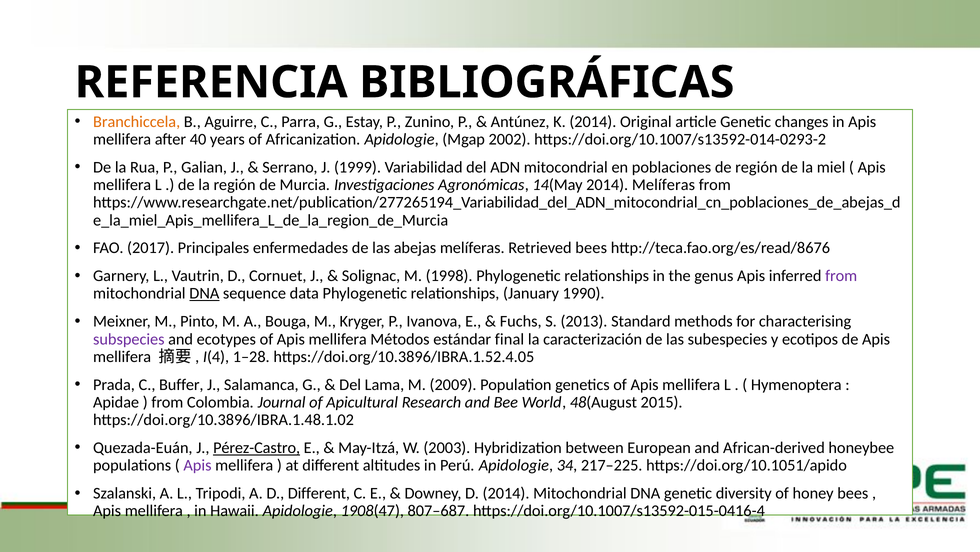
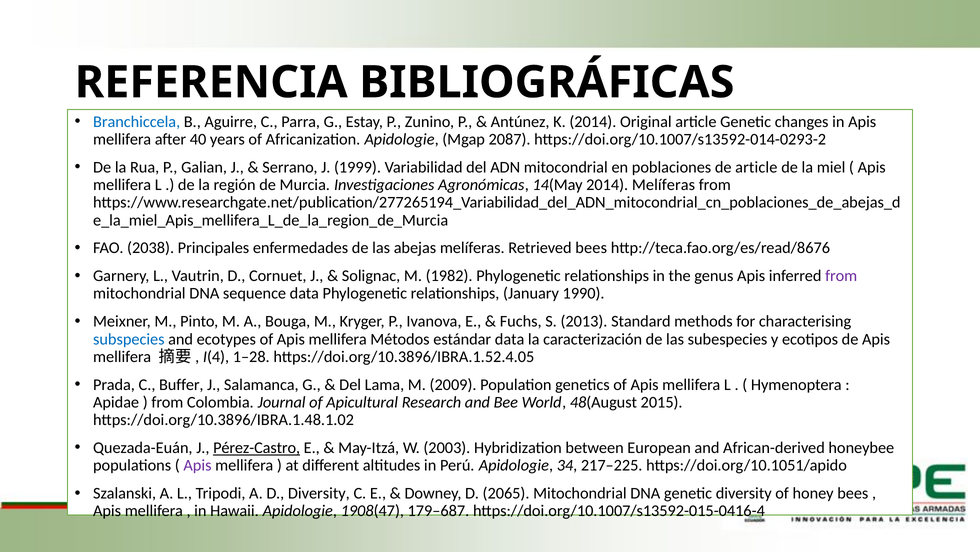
Branchiccela colour: orange -> blue (137, 122)
2002: 2002 -> 2087 (510, 139)
de región: región -> article (756, 167)
2017: 2017 -> 2038 (151, 248)
1998: 1998 -> 1982 (449, 276)
DNA underline: present -> none (204, 293)
subspecies colour: purple -> blue (129, 339)
estándar final: final -> data (510, 339)
D Different: Different -> Diversity (319, 493)
D 2014: 2014 -> 2065 (506, 493)
807–687: 807–687 -> 179–687 (438, 510)
